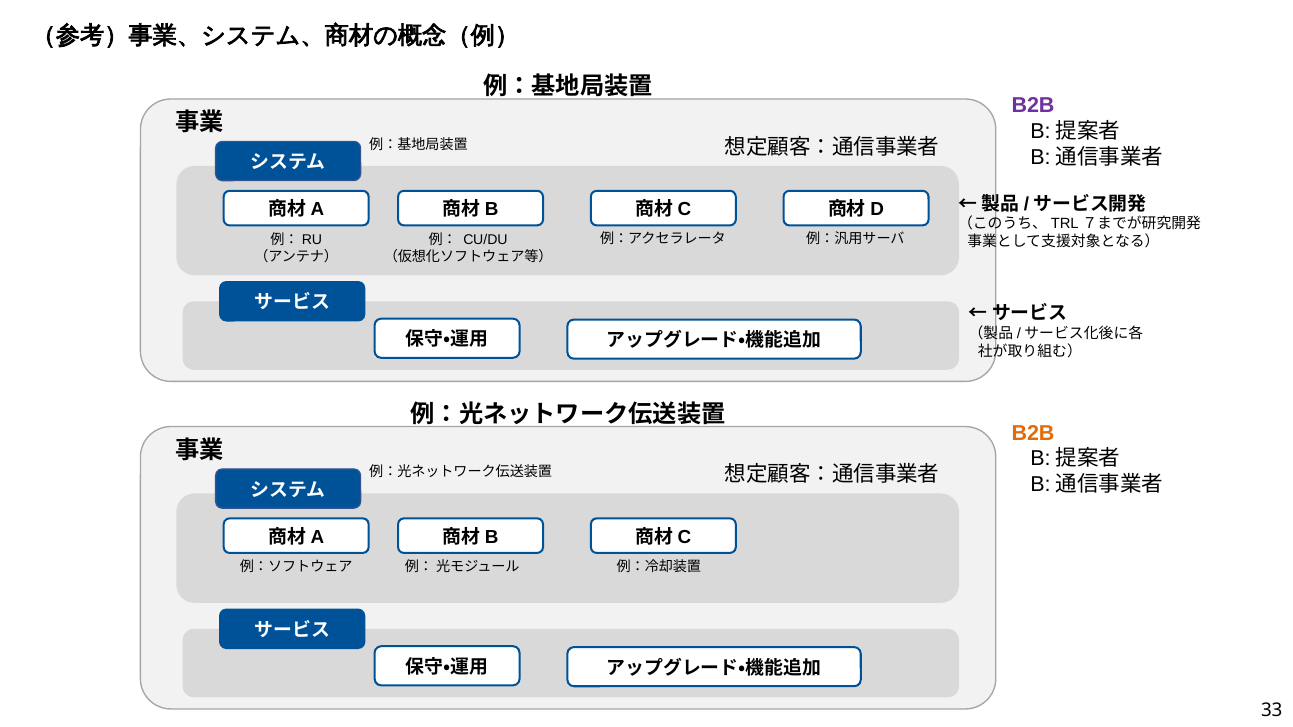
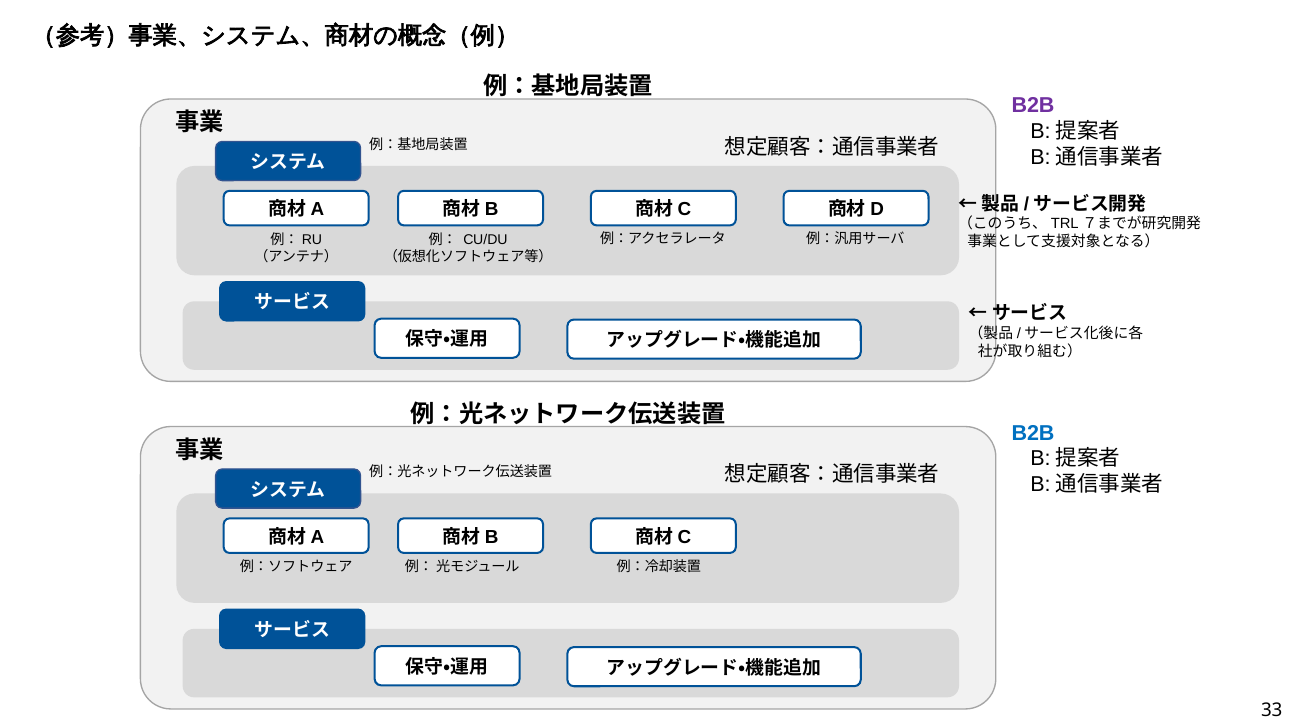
B2B colour: orange -> blue (1033, 433)
